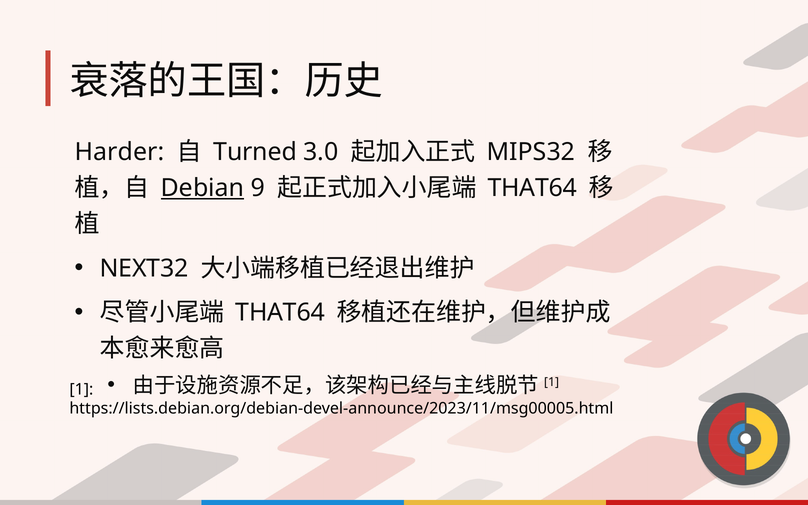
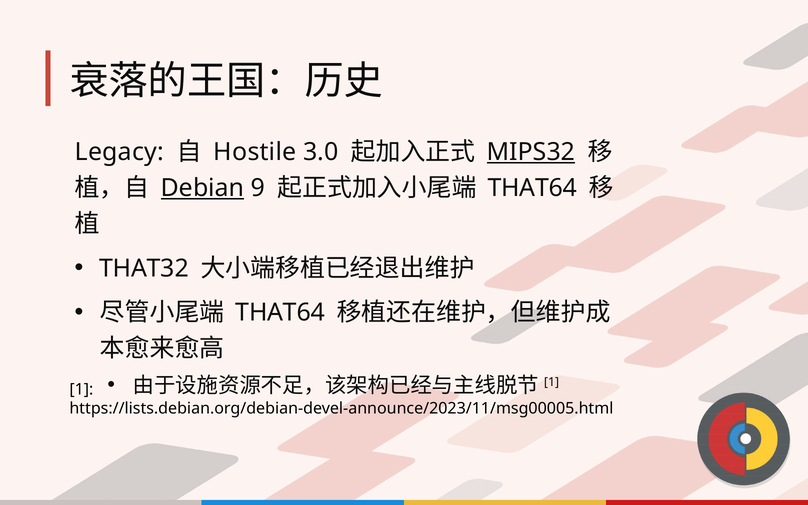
Harder: Harder -> Legacy (119, 152)
Turned: Turned -> Hostile (255, 152)
MIPS32 underline: none -> present (531, 152)
NEXT32: NEXT32 -> THAT32 (144, 268)
